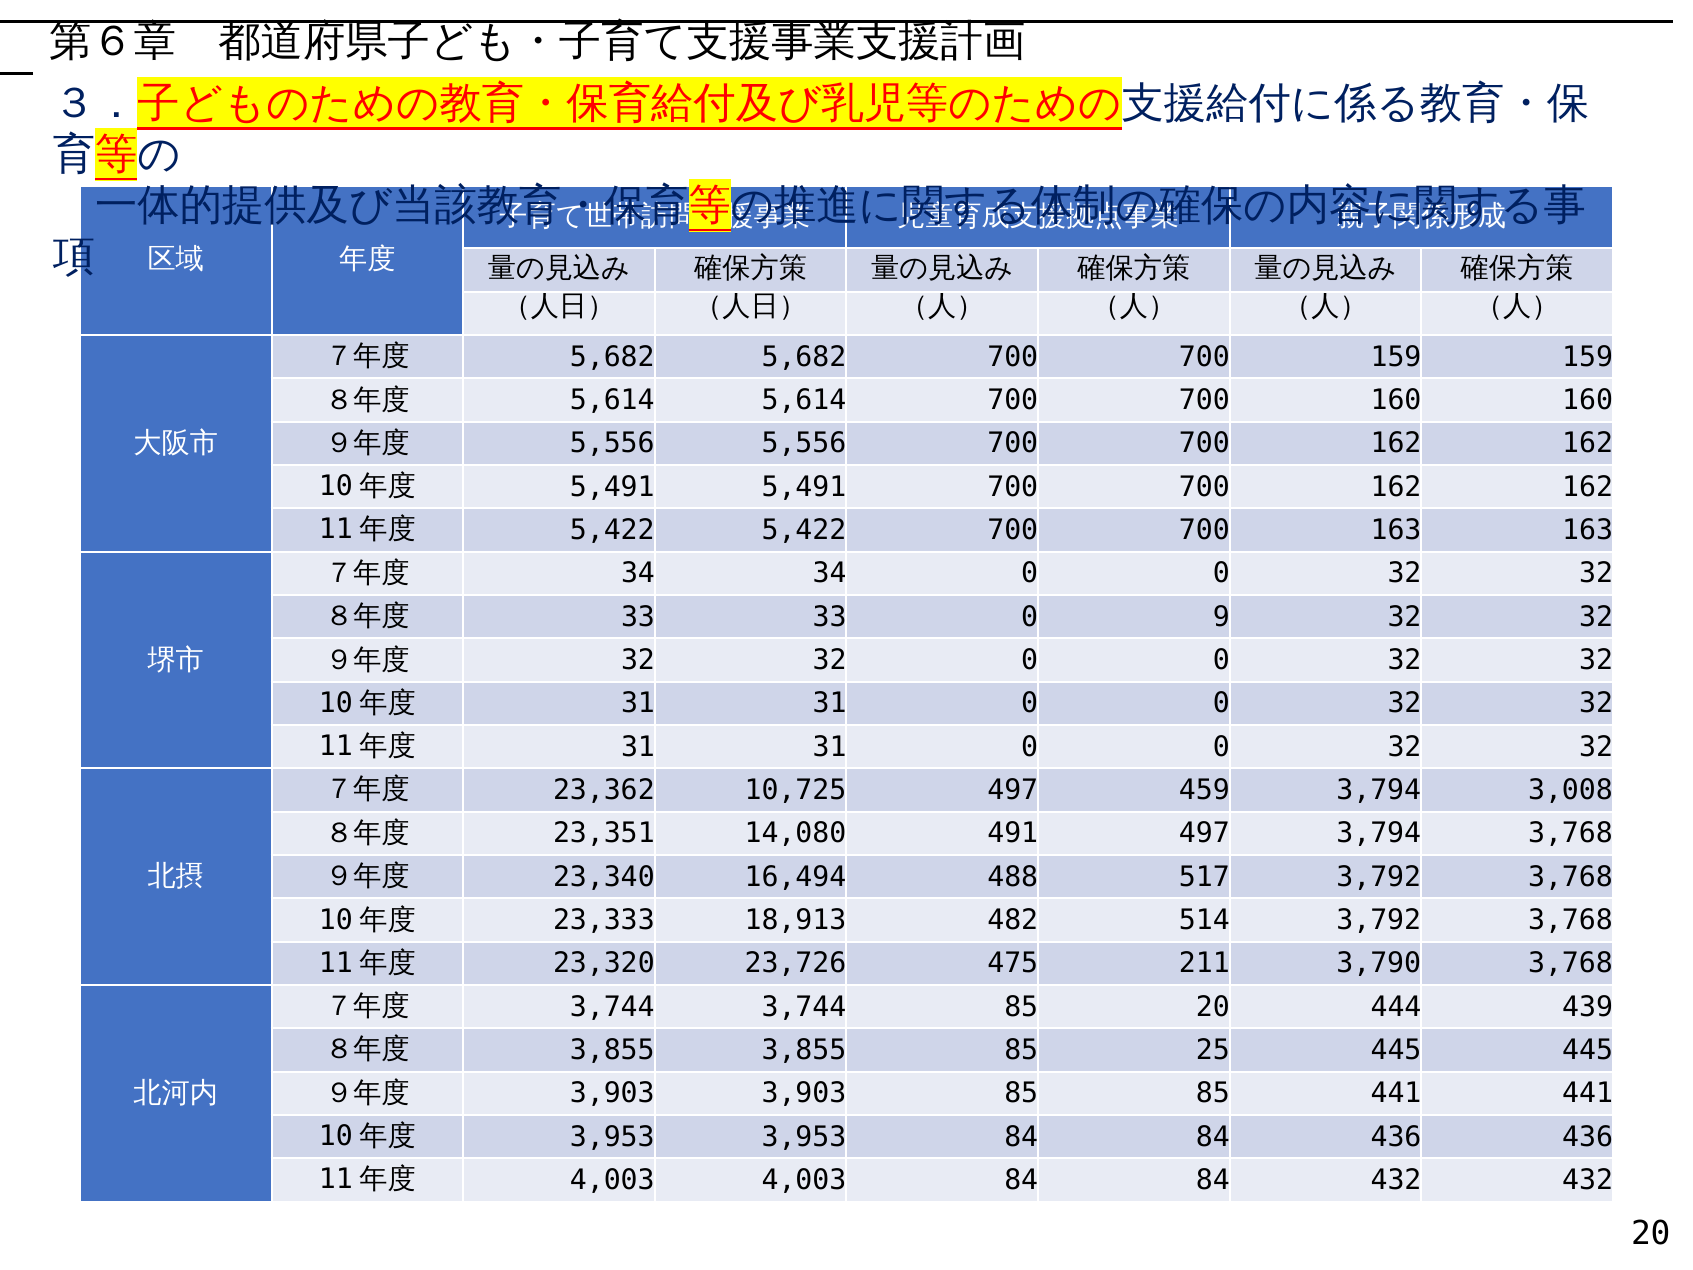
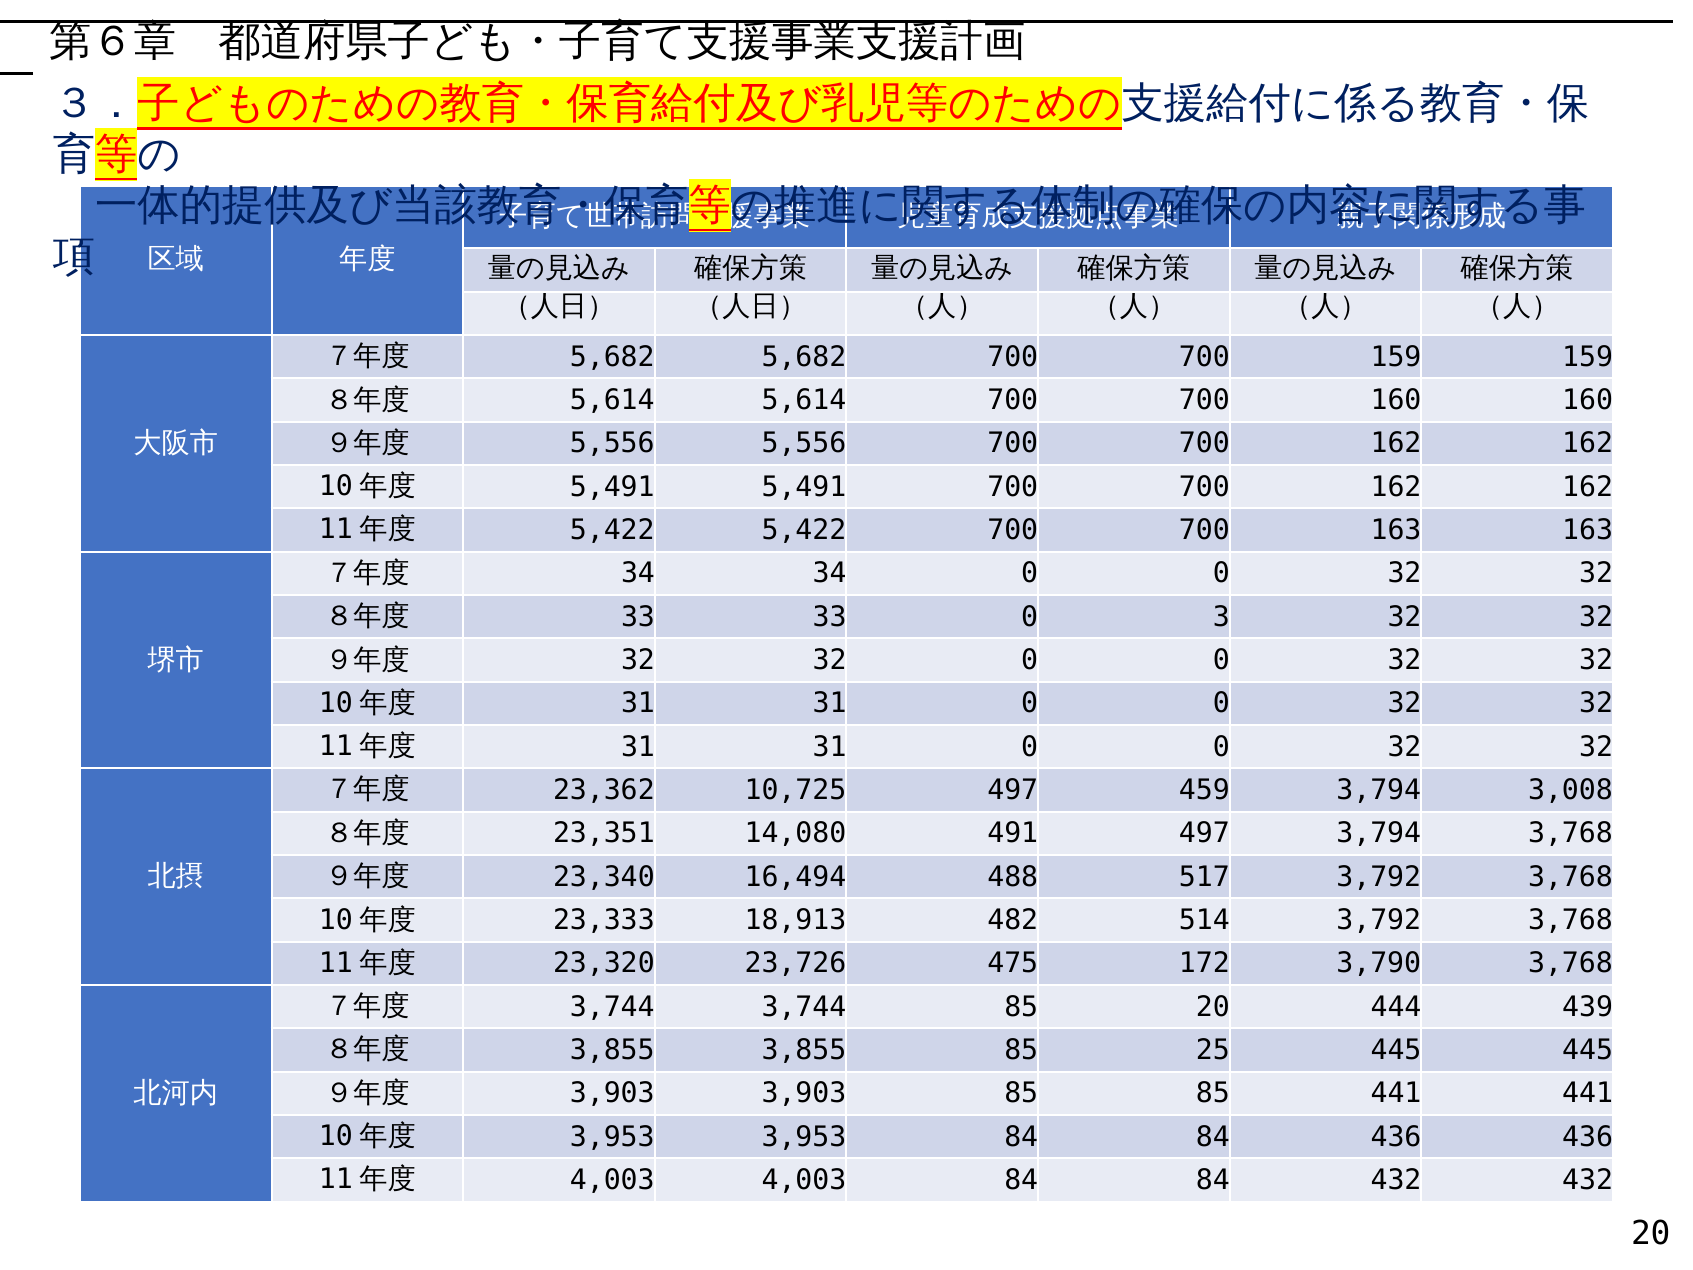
9: 9 -> 3 (1221, 617)
211: 211 -> 172 (1204, 963)
